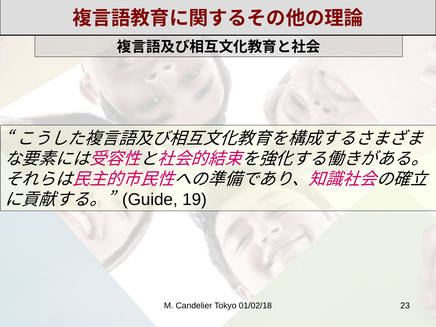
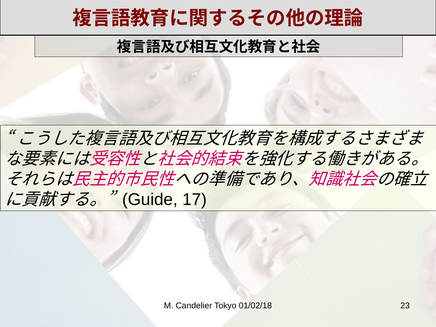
19: 19 -> 17 (195, 200)
